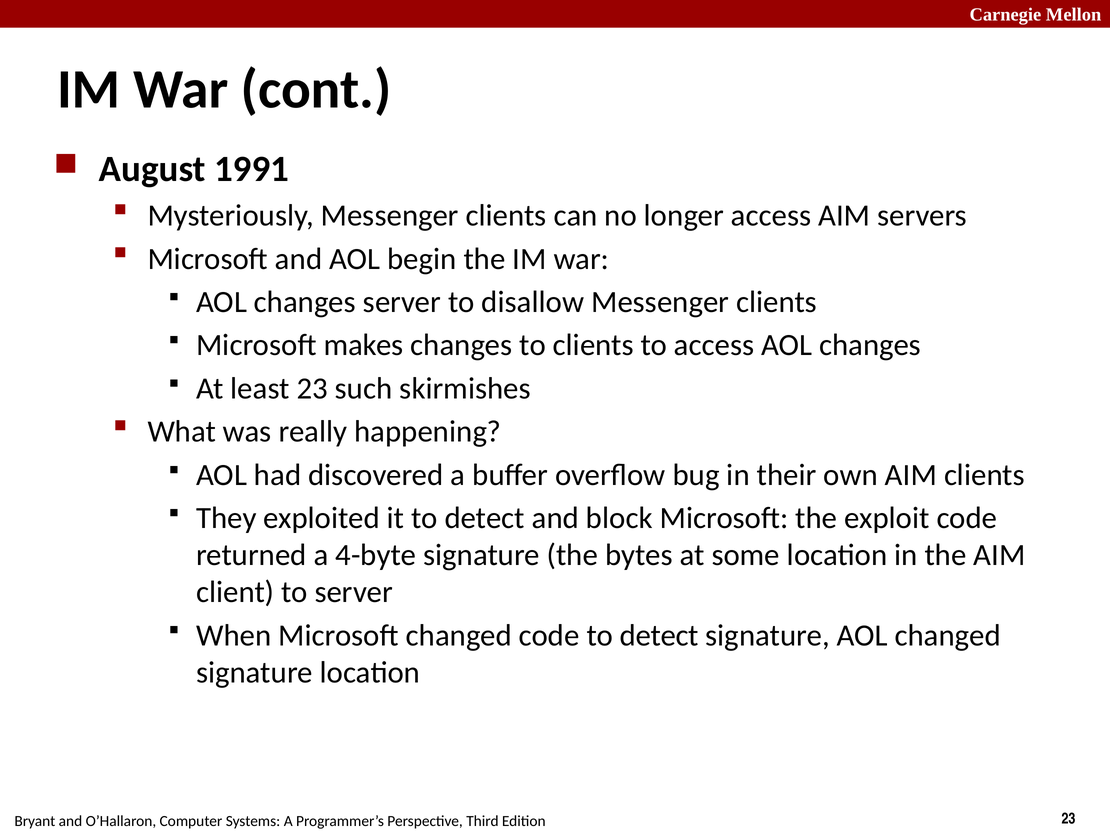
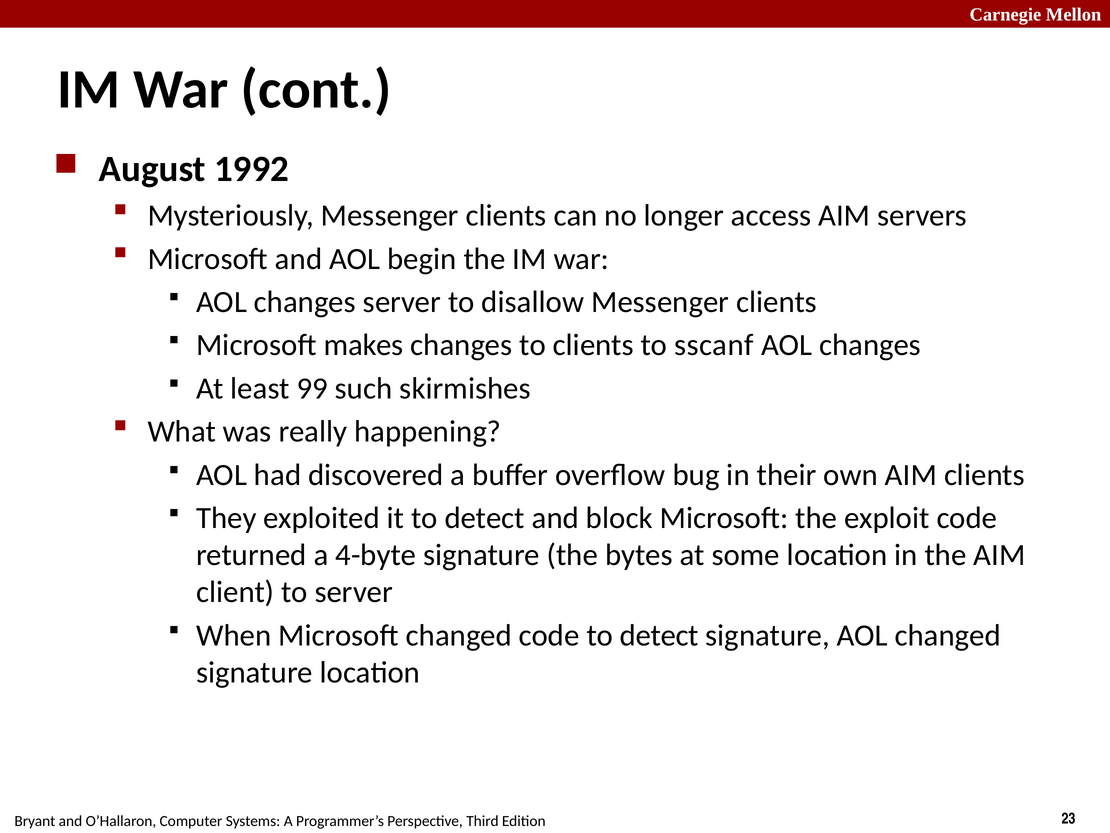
1991: 1991 -> 1992 (252, 169)
to access: access -> sscanf (714, 345)
least 23: 23 -> 99 (312, 388)
